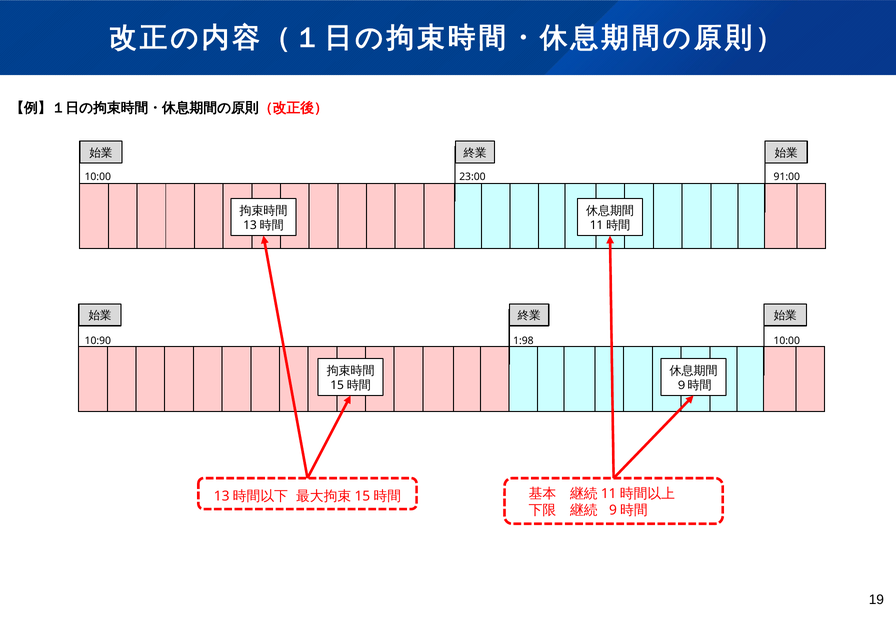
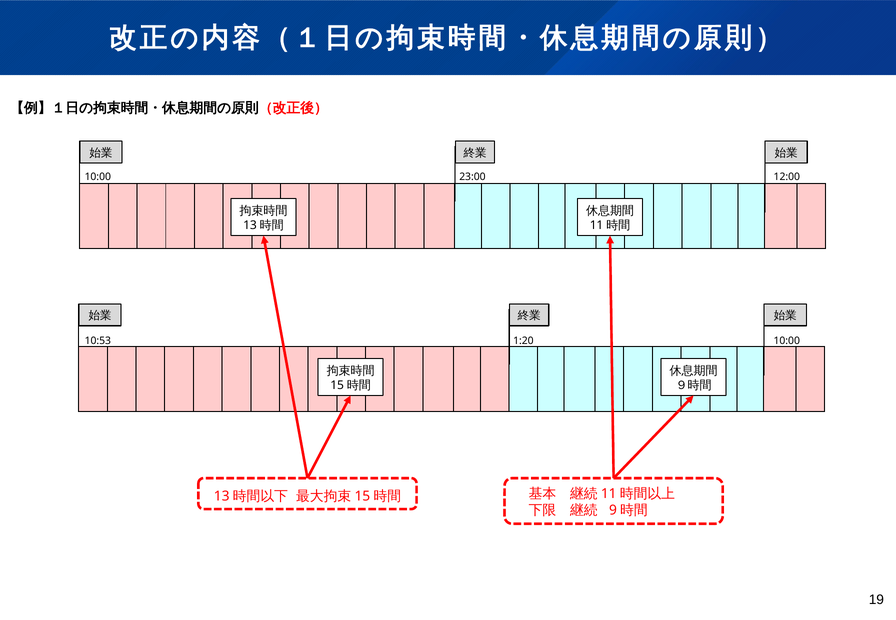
91:00: 91:00 -> 12:00 (787, 177)
10:90: 10:90 -> 10:53 (98, 341)
1:98: 1:98 -> 1:20 (523, 341)
